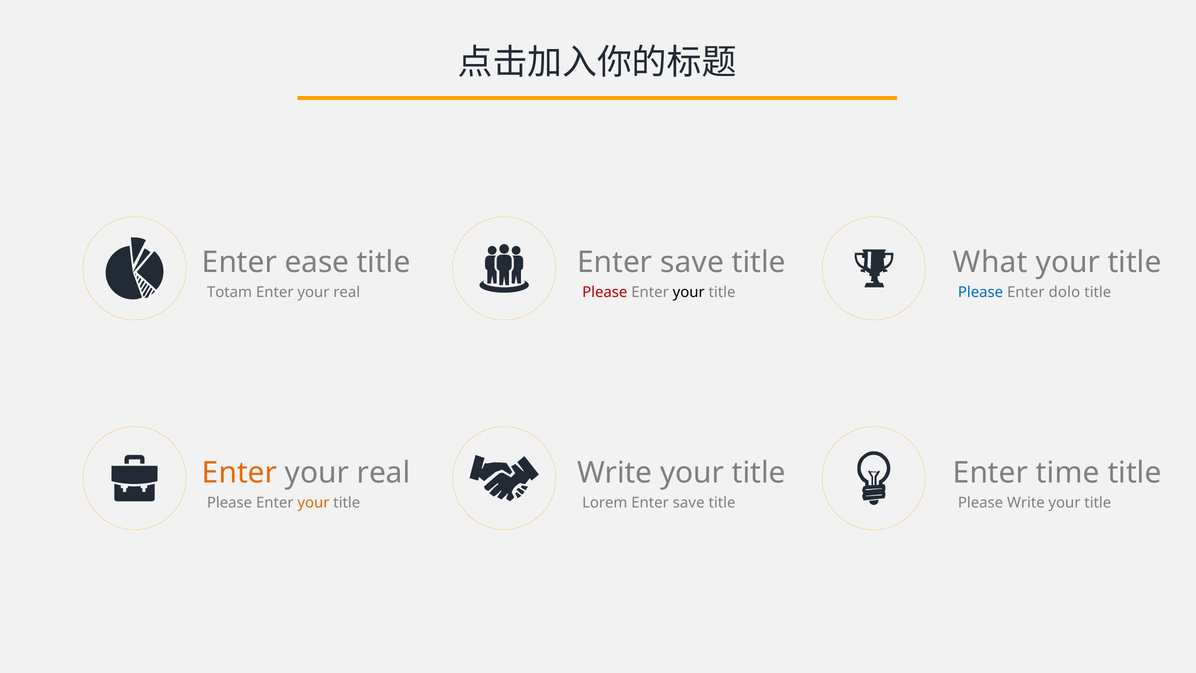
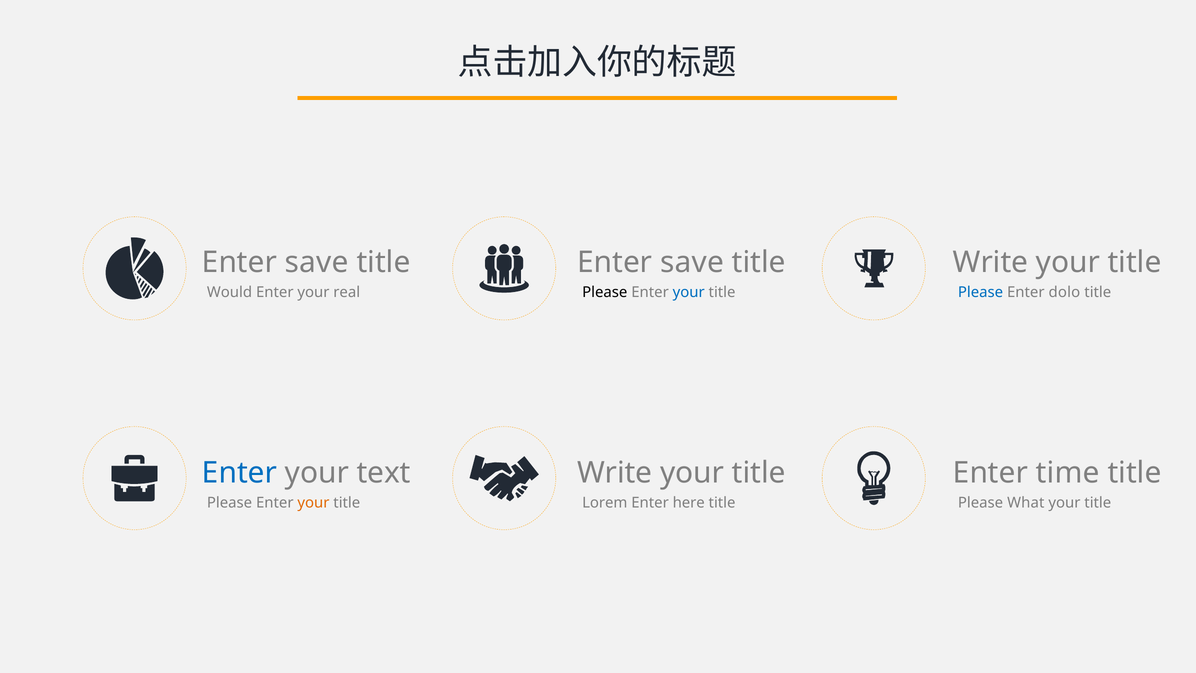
ease: ease -> save (317, 263)
What: What -> Write (991, 263)
Totam: Totam -> Would (230, 292)
Please colour: red -> black (605, 292)
your colour: black -> blue (689, 292)
Enter colour: orange -> blue (239, 473)
real: real -> text (384, 473)
save: save -> here (689, 503)
Please Write: Write -> What (1026, 503)
